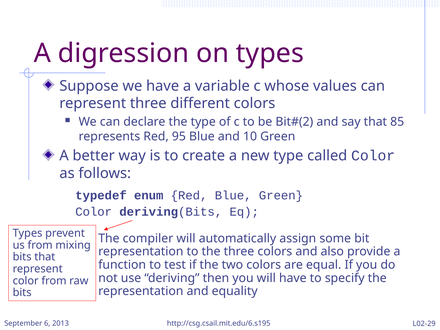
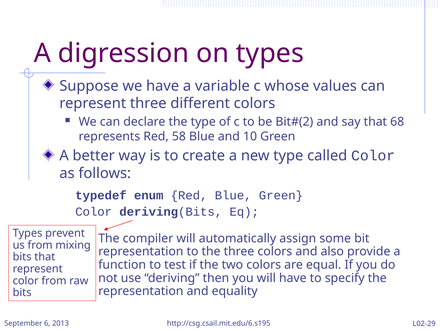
85: 85 -> 68 (397, 122)
95: 95 -> 58 (179, 137)
